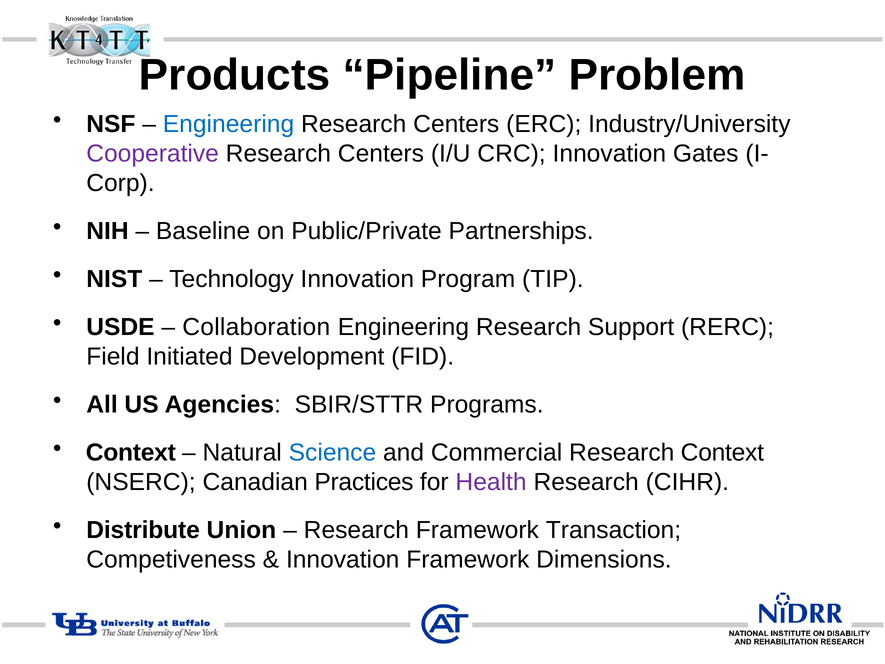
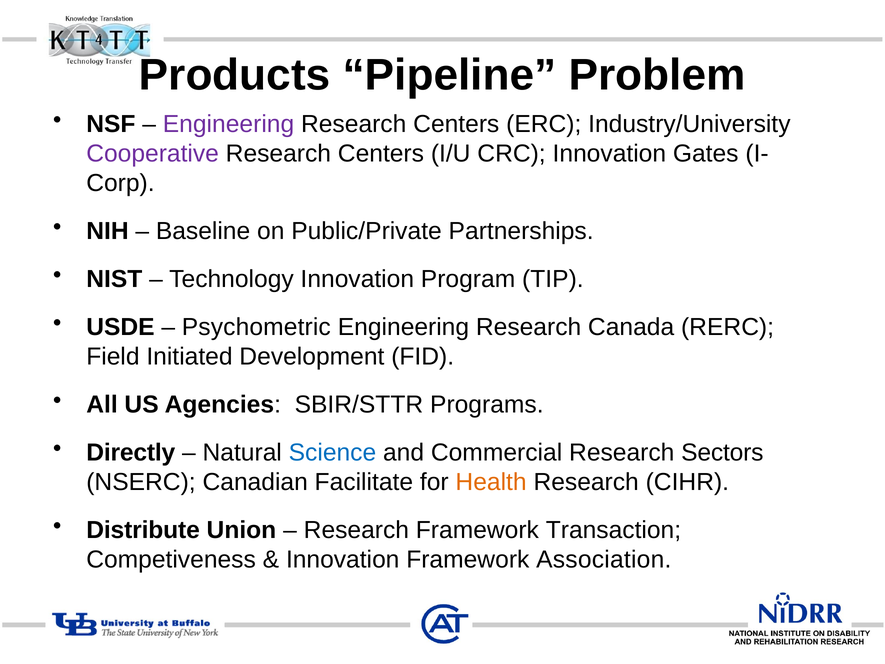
Engineering colour: blue -> purple (229, 124)
Collaboration: Collaboration -> Psychometric (256, 327)
Support: Support -> Canada (631, 327)
Context: Context -> Directly (131, 452)
Research Context: Context -> Sectors (722, 452)
Practices: Practices -> Facilitate (364, 482)
Health colour: purple -> orange (491, 482)
Dimensions: Dimensions -> Association (604, 559)
